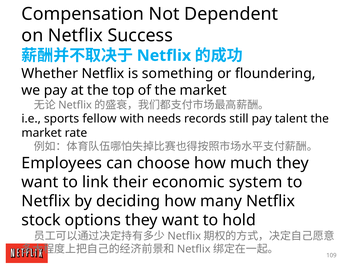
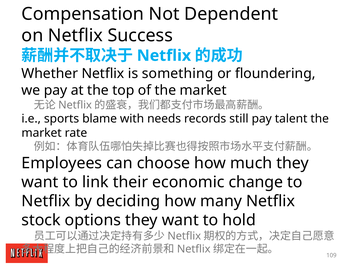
fellow: fellow -> blame (100, 119)
system: system -> change (256, 182)
